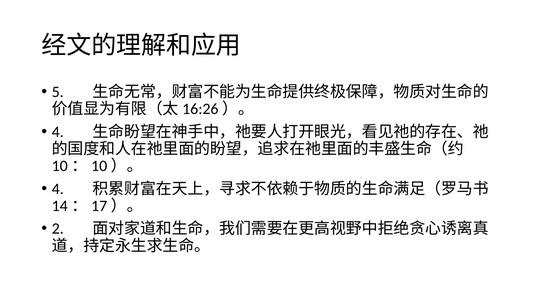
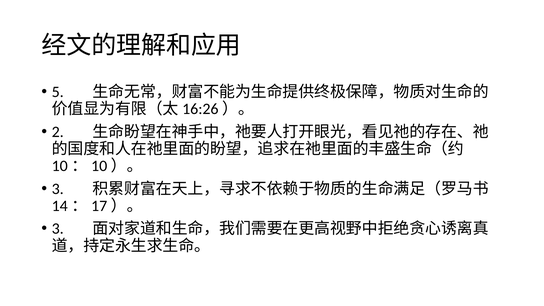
4: 4 -> 2 (58, 132)
4: 4 -> 3 (58, 189)
2: 2 -> 3 (58, 229)
